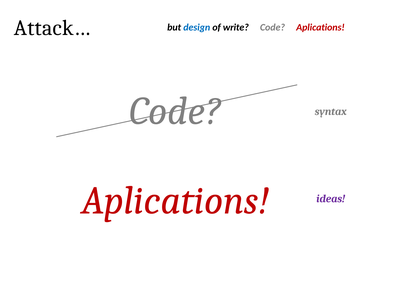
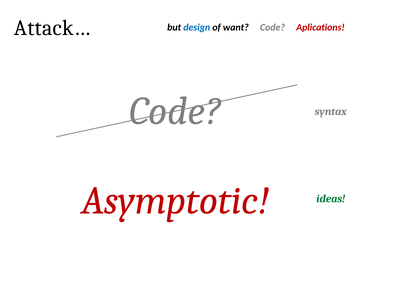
write: write -> want (236, 27)
Aplications: Aplications -> Asymptotic (175, 201)
ideas colour: purple -> green (331, 199)
